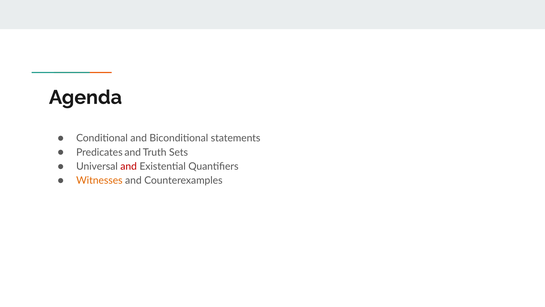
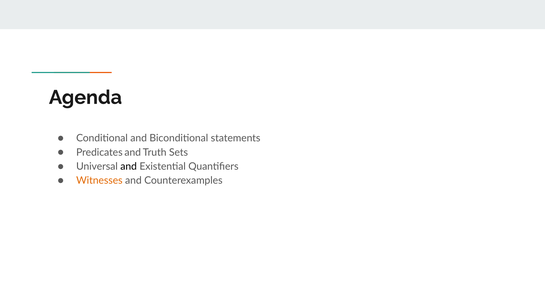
and colour: red -> black (129, 166)
